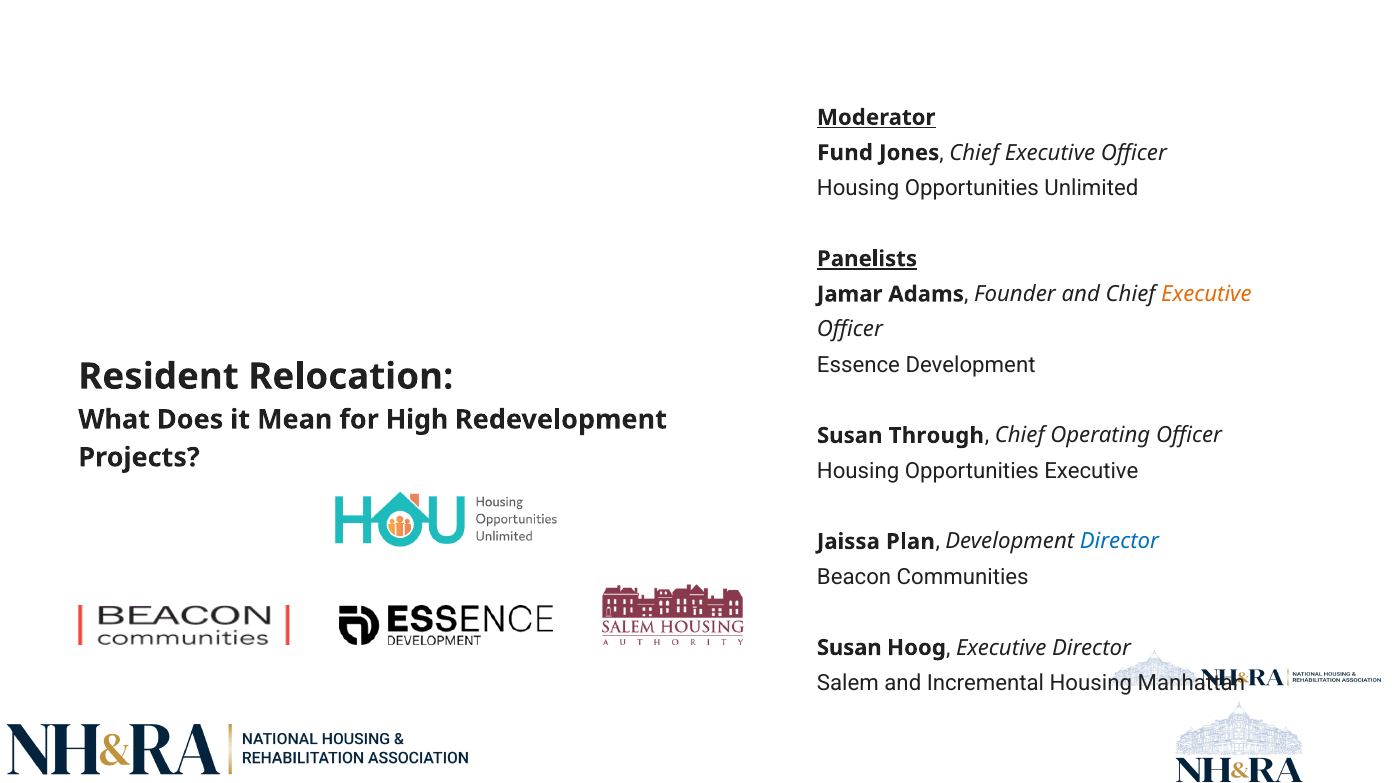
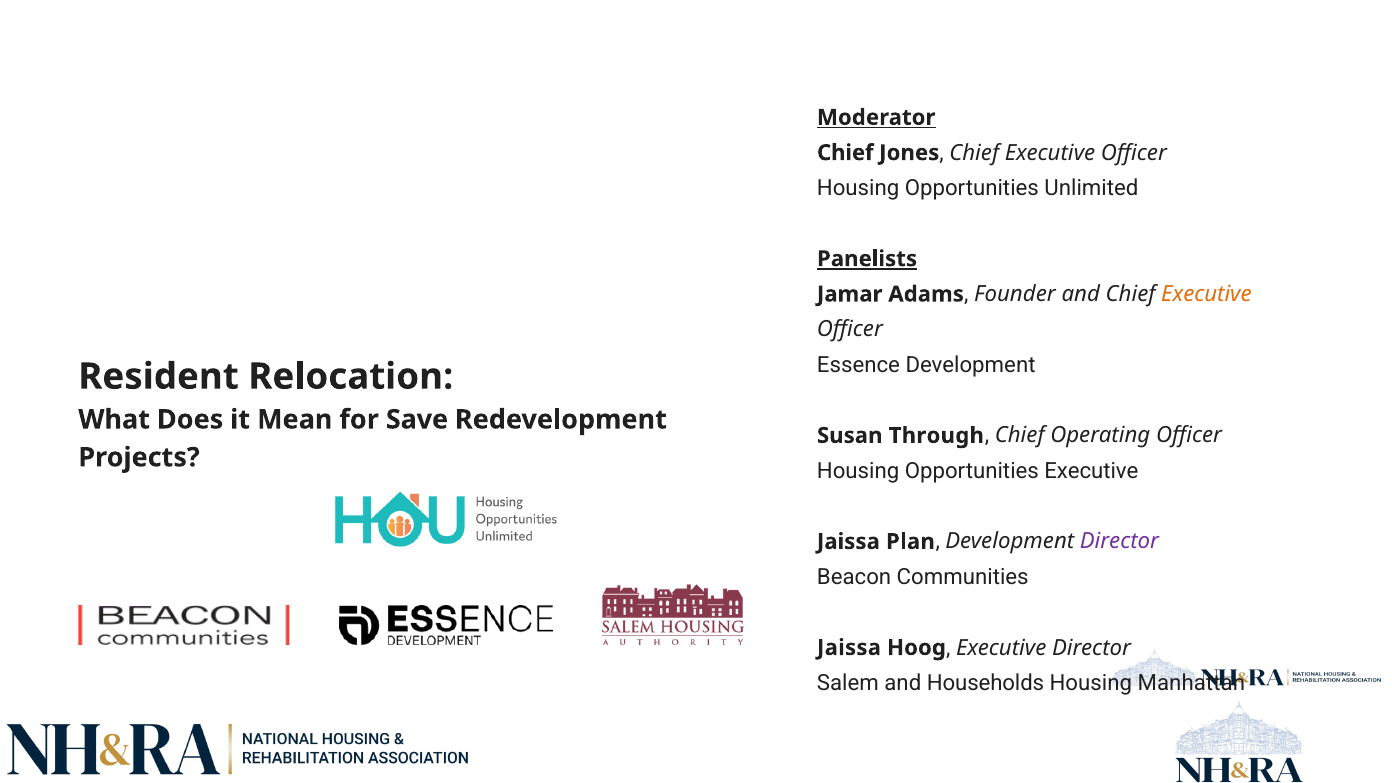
Fund: Fund -> Chief (845, 153)
High: High -> Save (417, 420)
Director colour: blue -> purple (1119, 542)
Susan: Susan -> Jaissa (849, 648)
Incremental: Incremental -> Households (985, 683)
